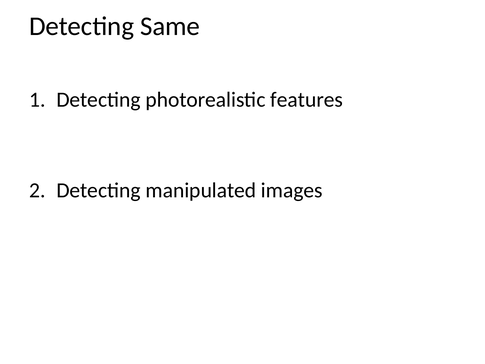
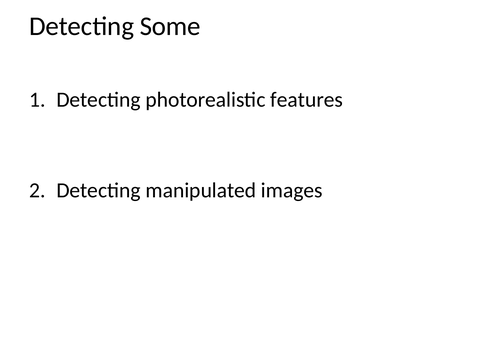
Same: Same -> Some (170, 26)
